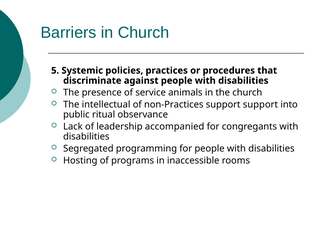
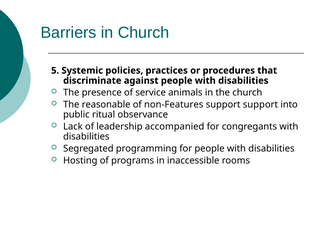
intellectual: intellectual -> reasonable (106, 104)
non-Practices: non-Practices -> non-Features (174, 104)
